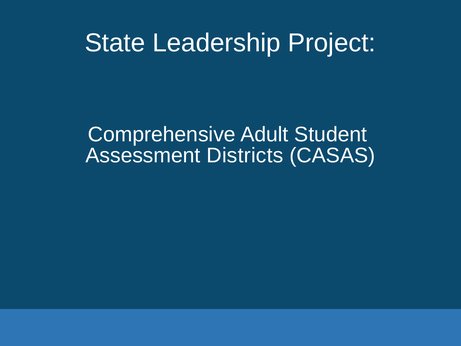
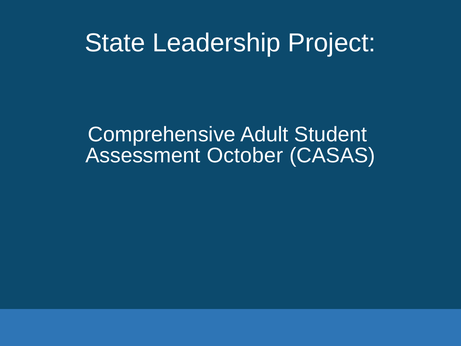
Districts: Districts -> October (245, 156)
